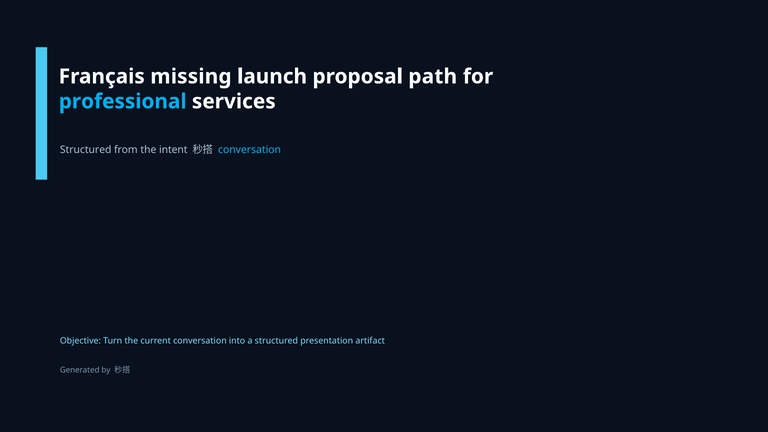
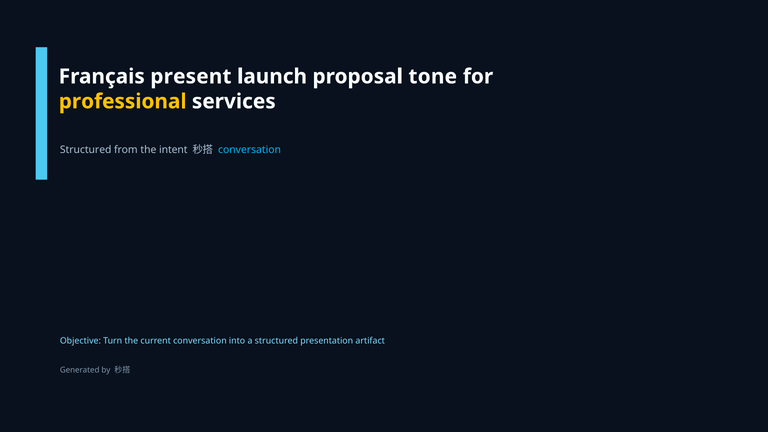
missing: missing -> present (191, 77)
path: path -> tone (433, 77)
professional colour: light blue -> yellow (123, 101)
